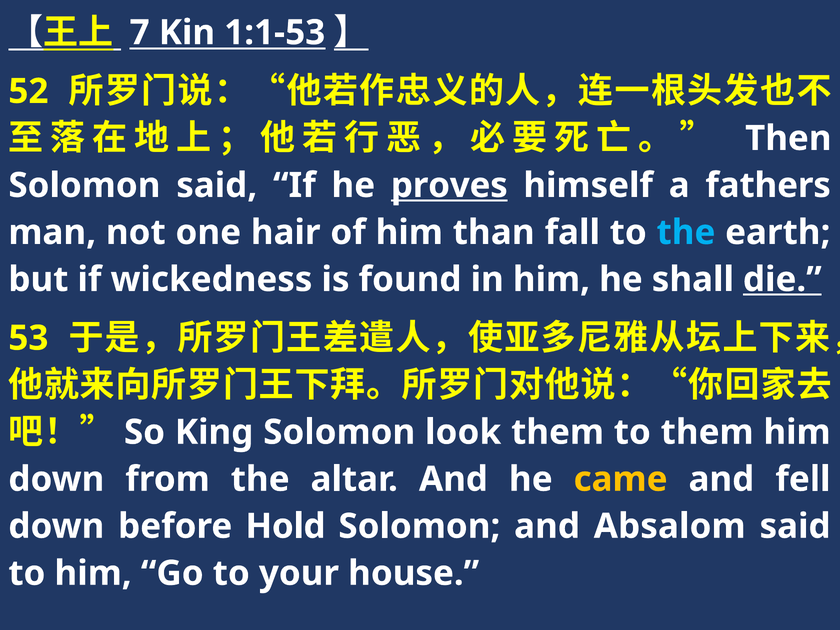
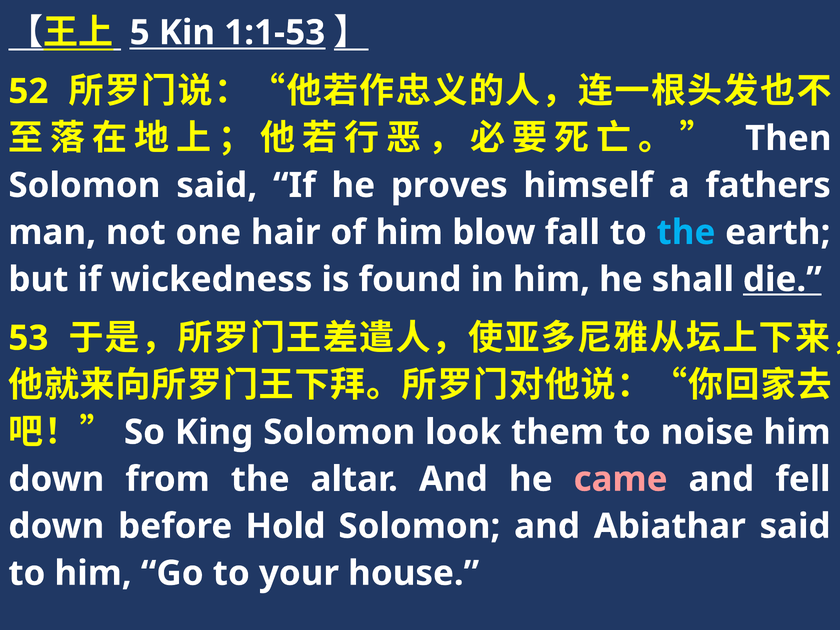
7: 7 -> 5 (140, 33)
proves underline: present -> none (449, 185)
than: than -> blow (494, 232)
to them: them -> noise (707, 432)
came colour: yellow -> pink (621, 479)
Absalom: Absalom -> Abiathar (670, 526)
